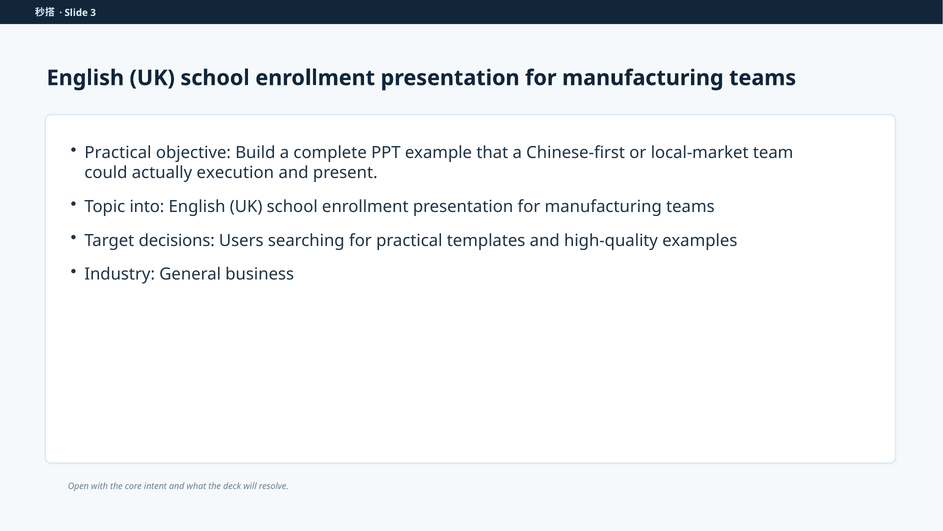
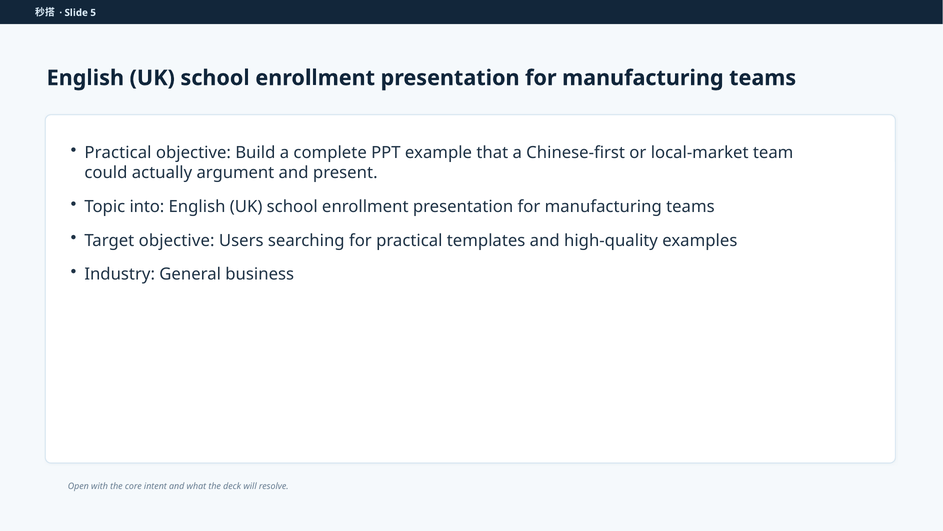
3: 3 -> 5 (93, 13)
execution: execution -> argument (235, 173)
Target decisions: decisions -> objective (177, 240)
